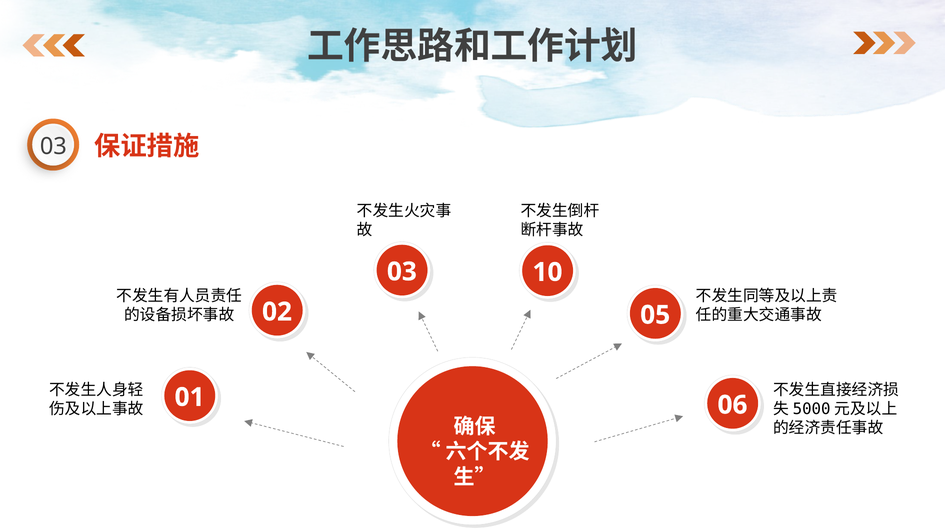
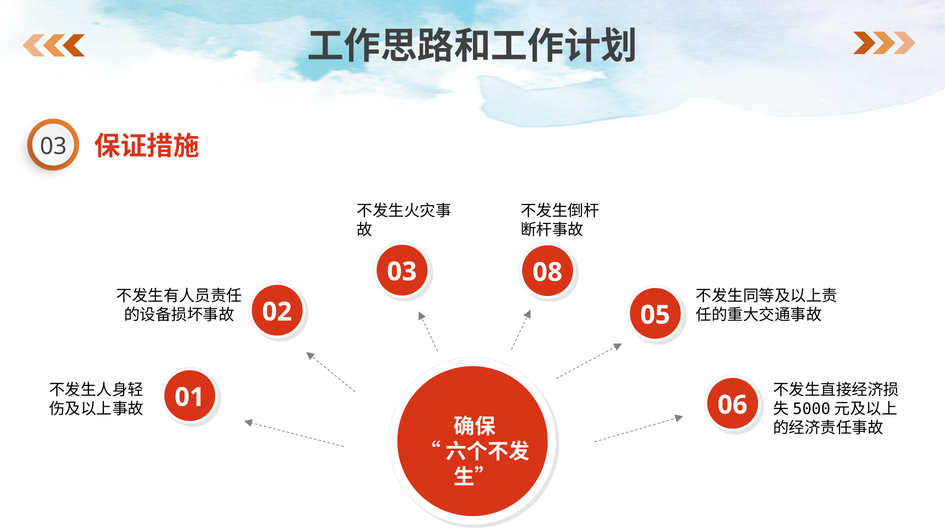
10: 10 -> 08 (547, 272)
